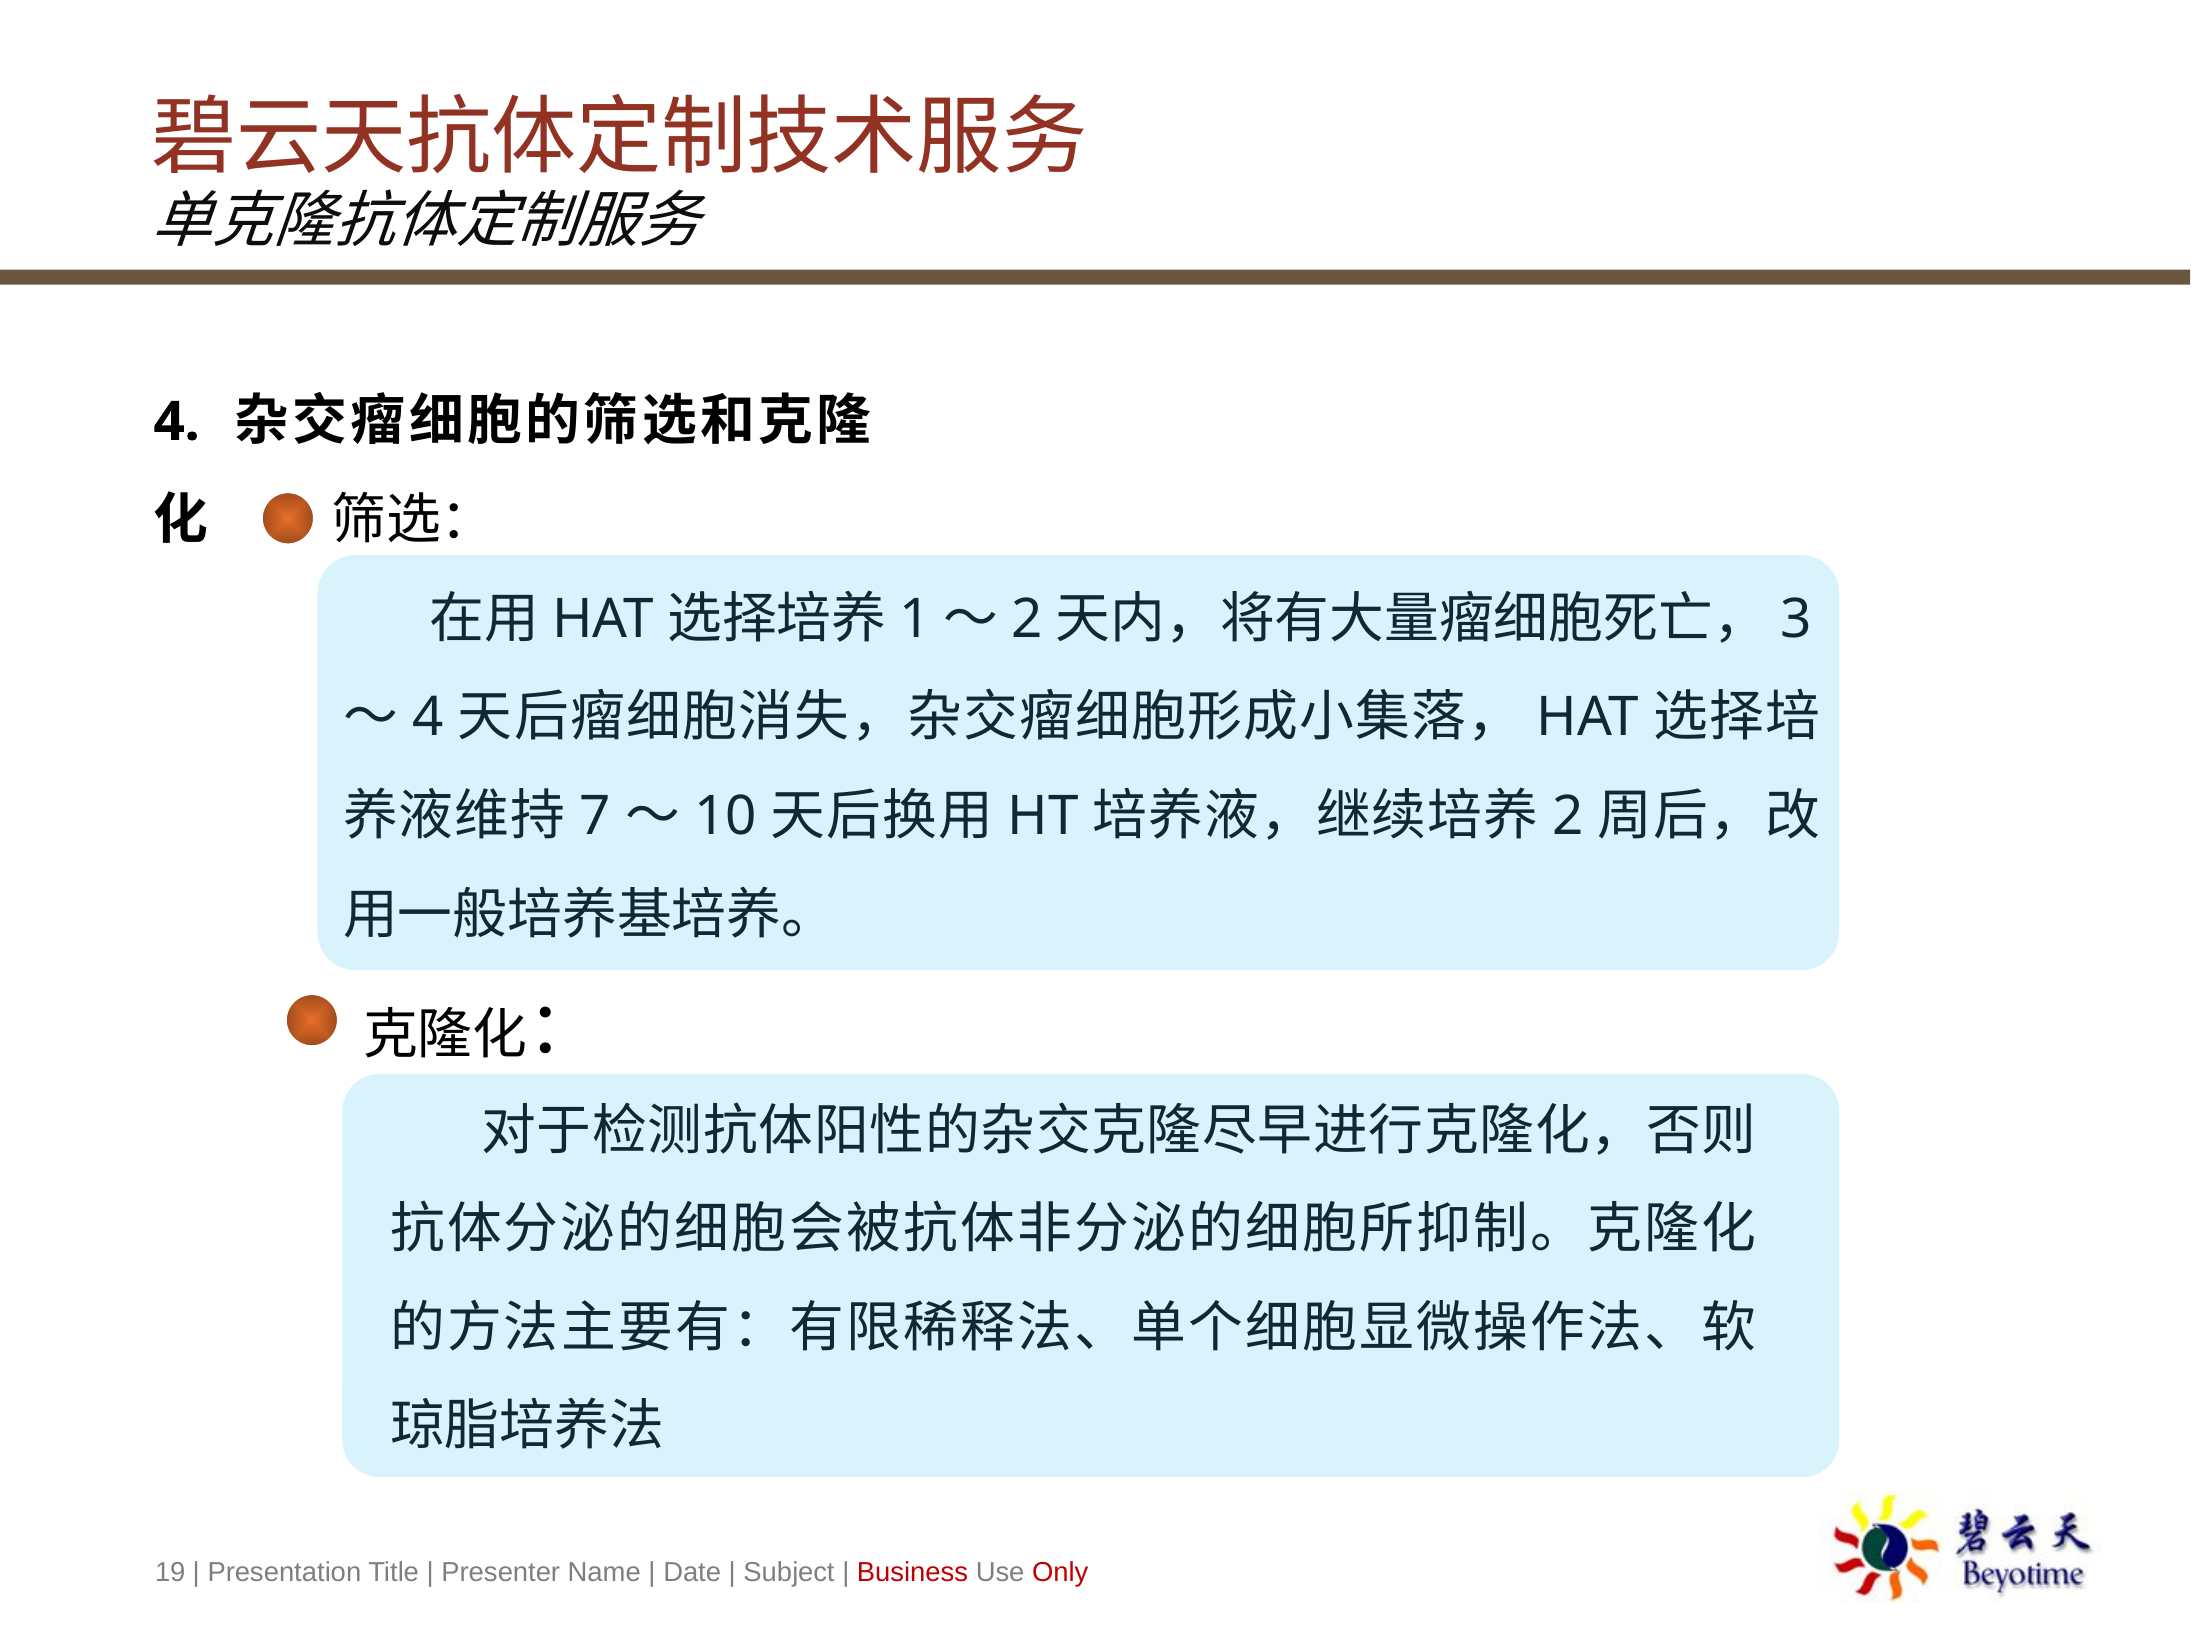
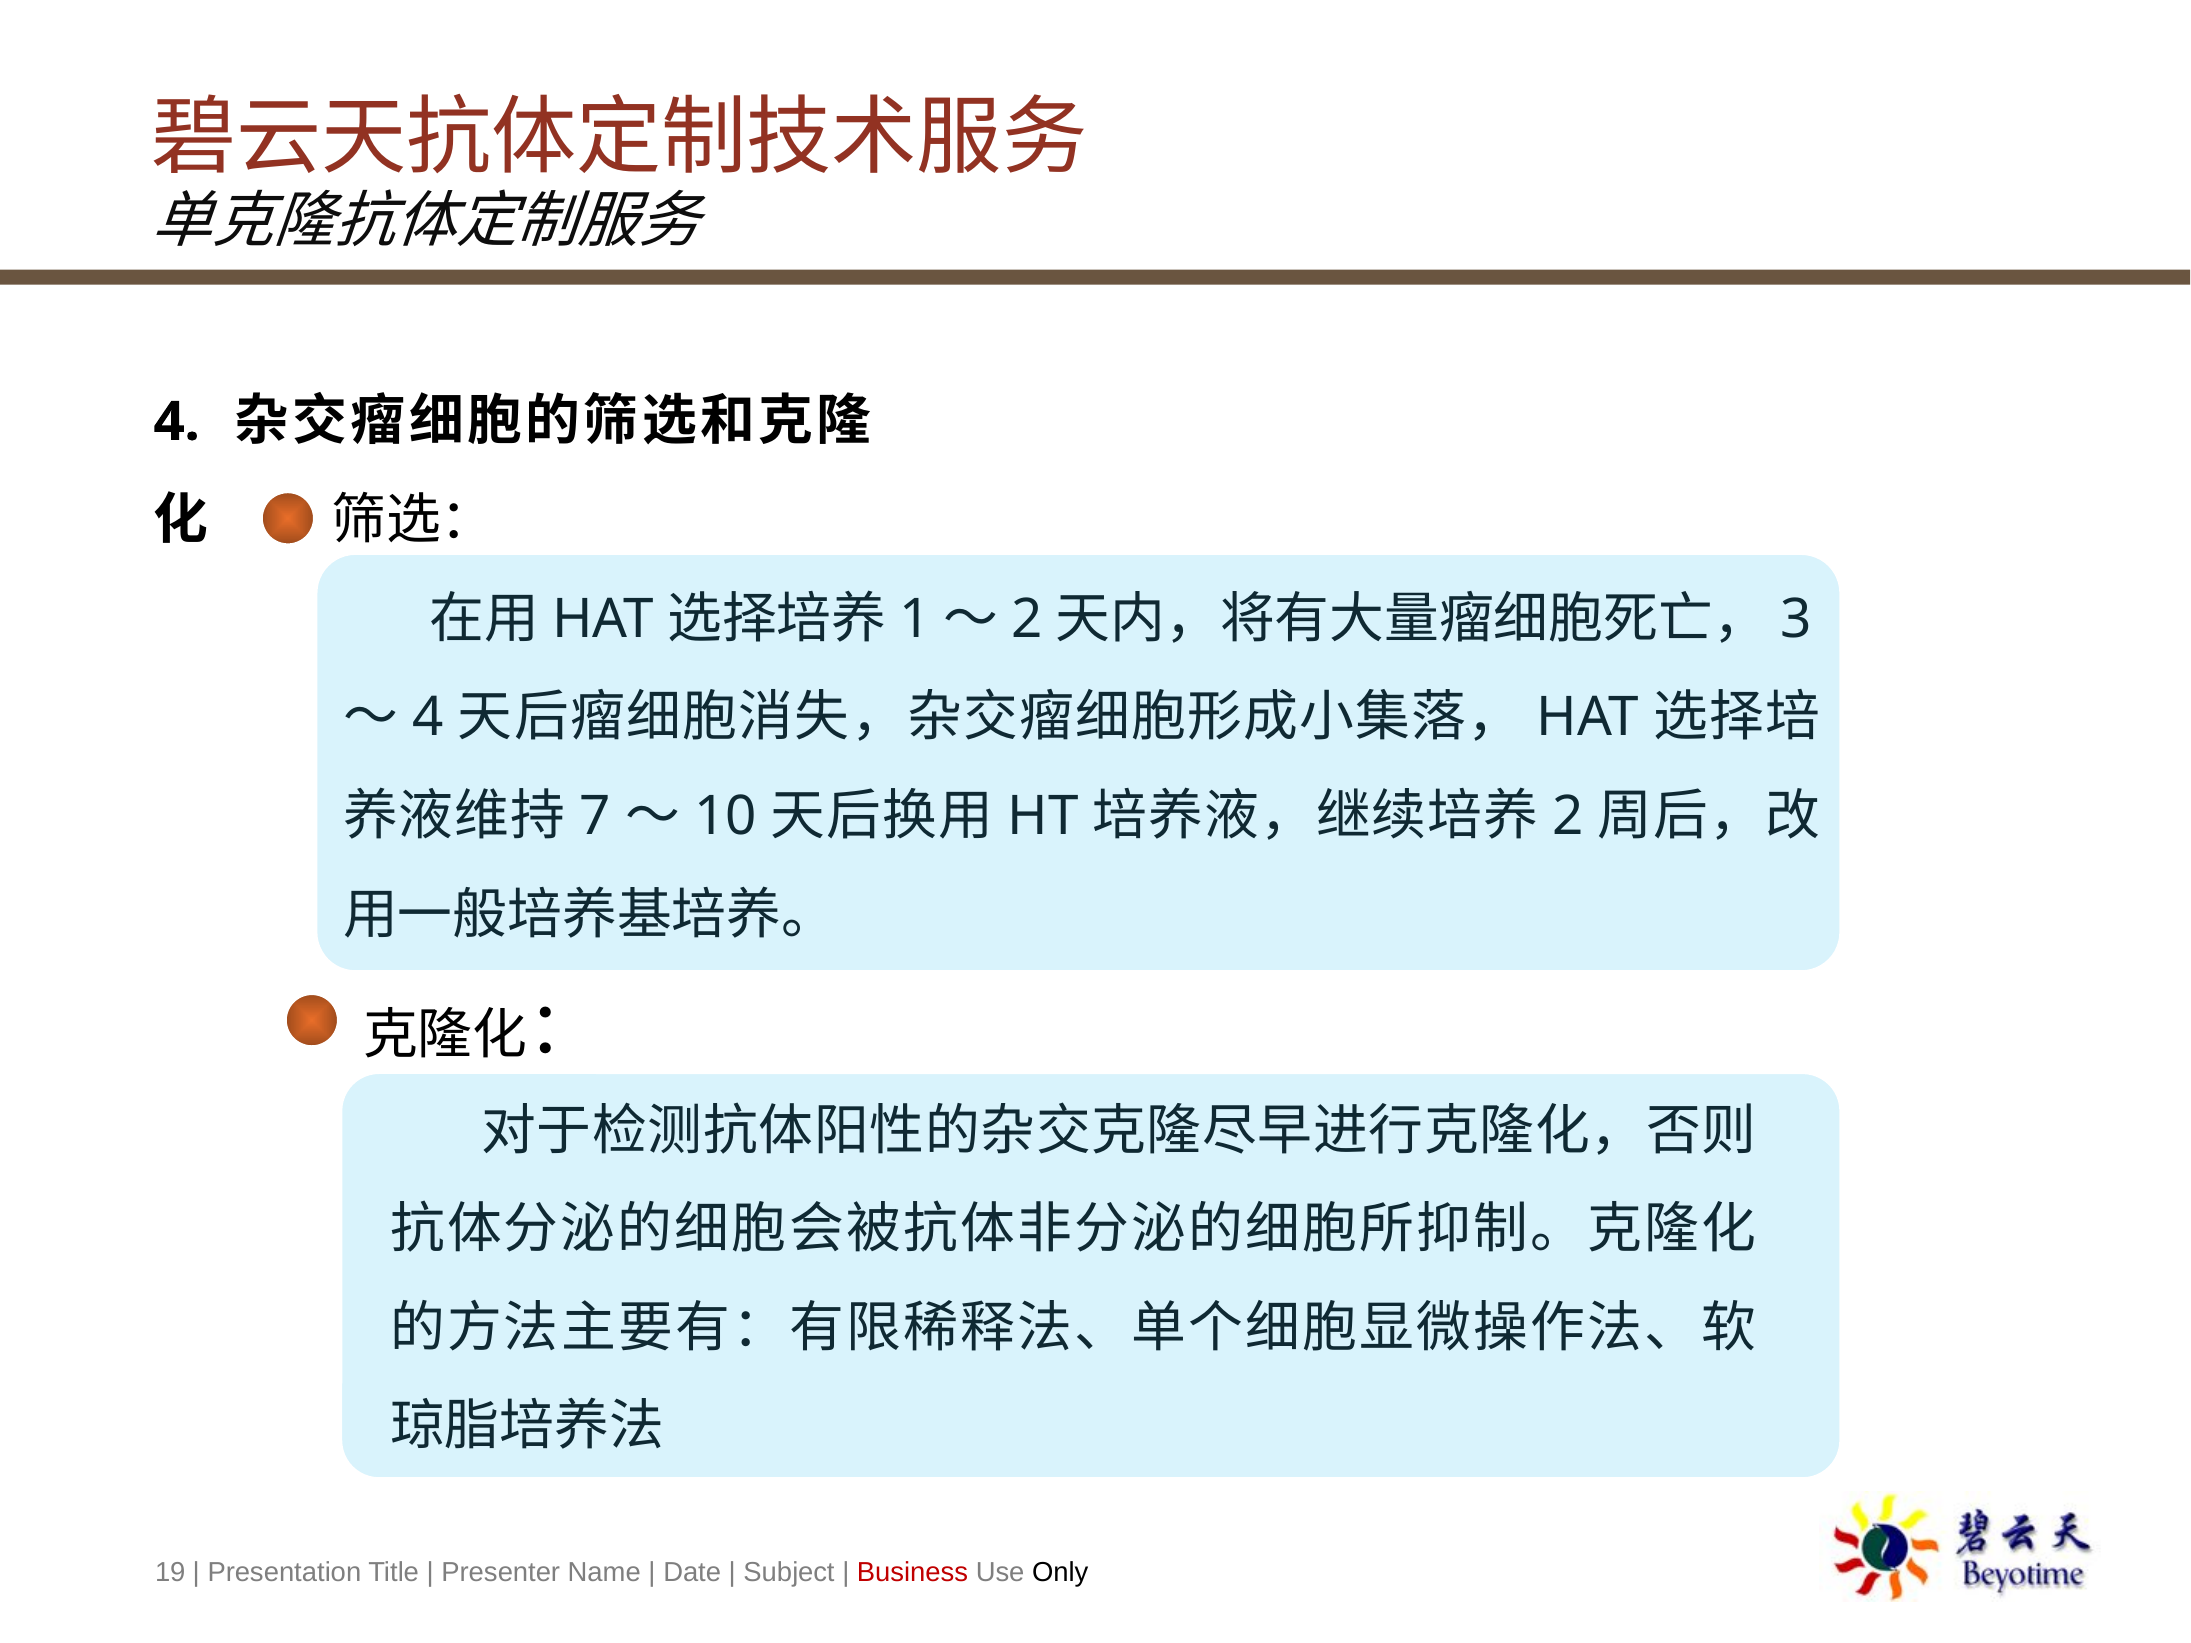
Only colour: red -> black (1060, 1573)
